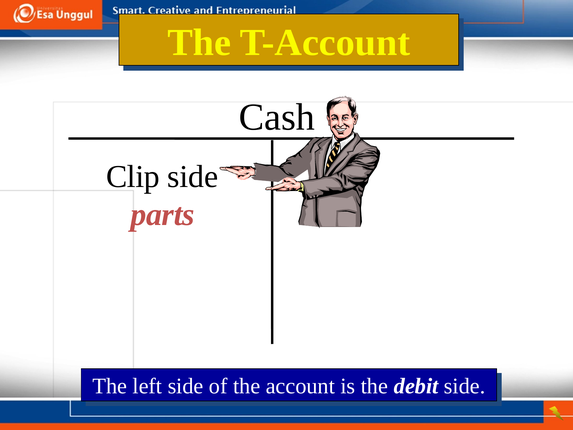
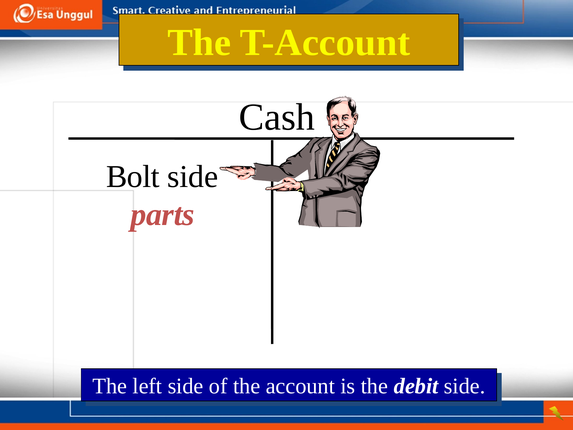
Clip: Clip -> Bolt (133, 176)
